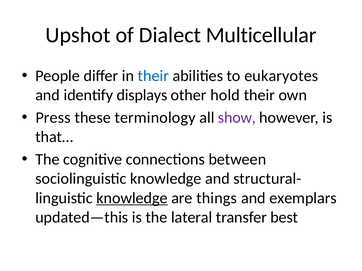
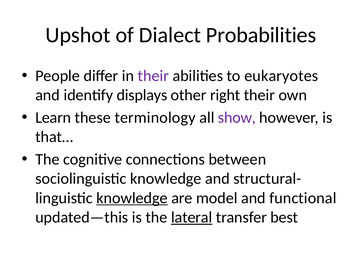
Multicellular: Multicellular -> Probabilities (261, 35)
their colour: blue -> purple (153, 76)
hold: hold -> right (225, 95)
Press: Press -> Learn (53, 118)
things: things -> model (217, 198)
exemplars: exemplars -> functional (303, 198)
lateral underline: none -> present (192, 218)
